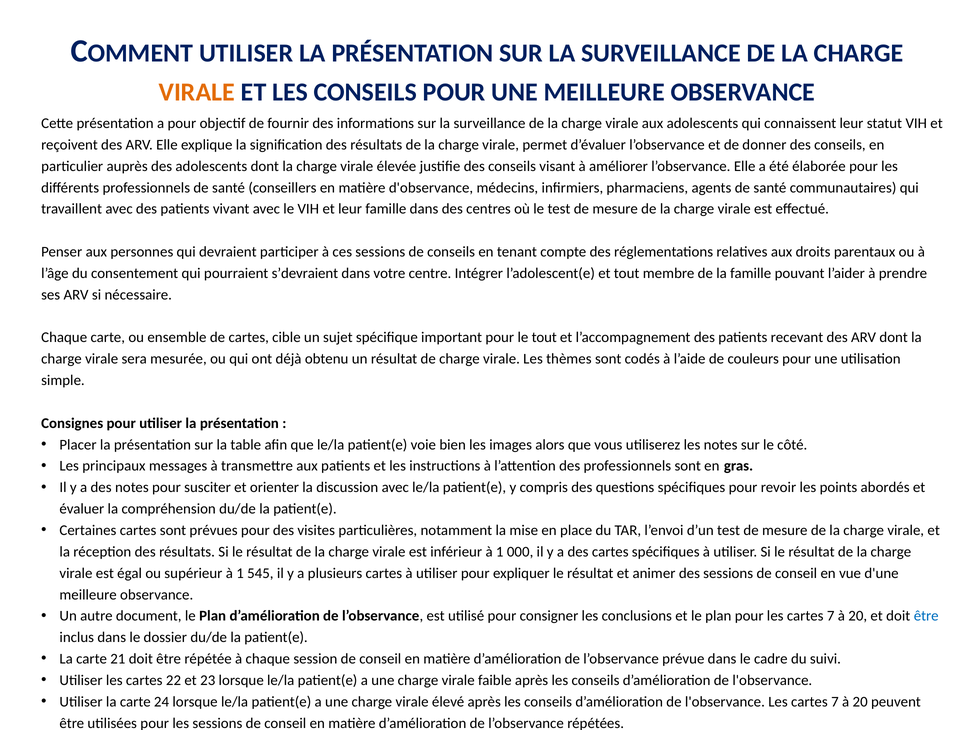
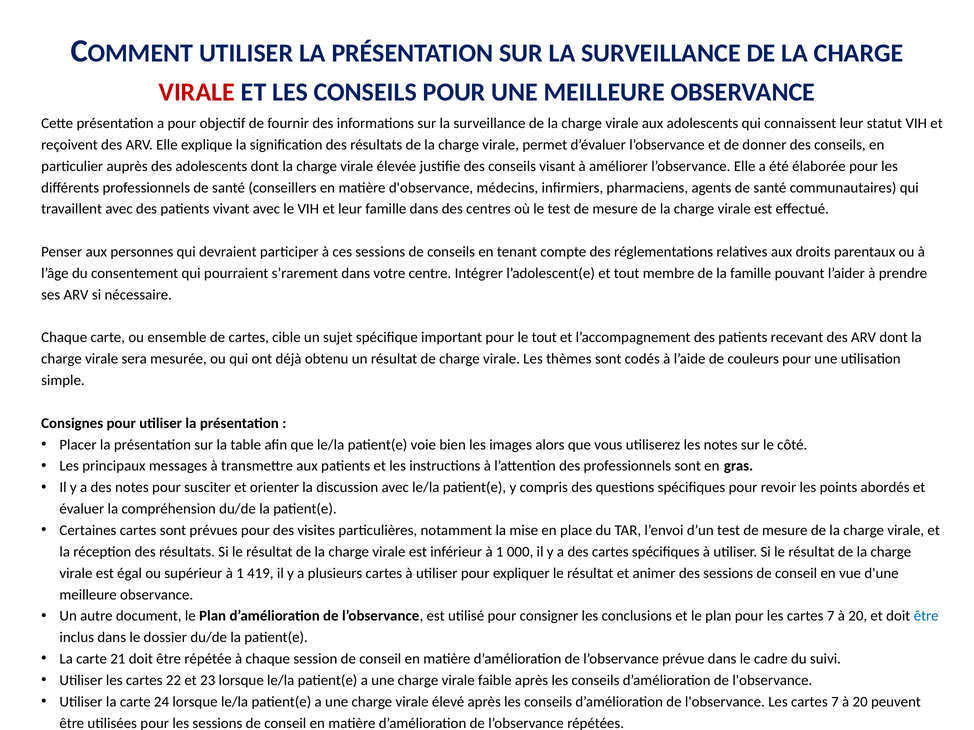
VIRALE colour: orange -> red (197, 92)
s’devraient: s’devraient -> s’rarement (305, 273)
545: 545 -> 419 (260, 574)
